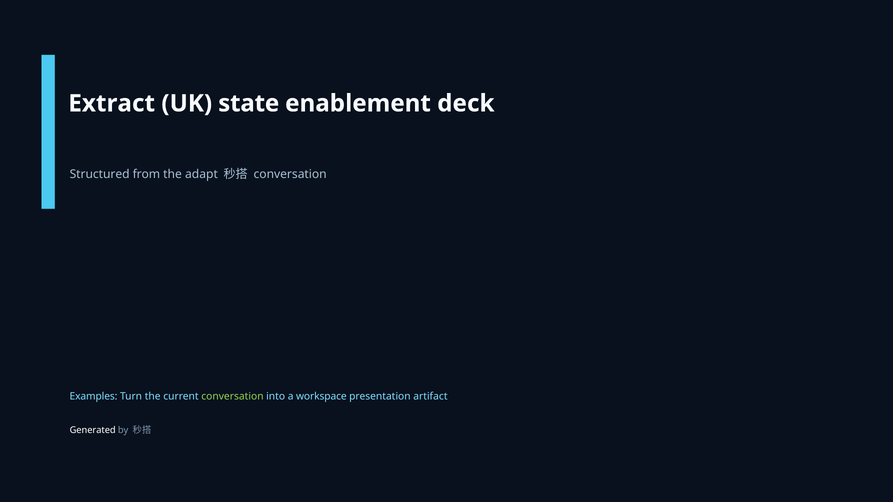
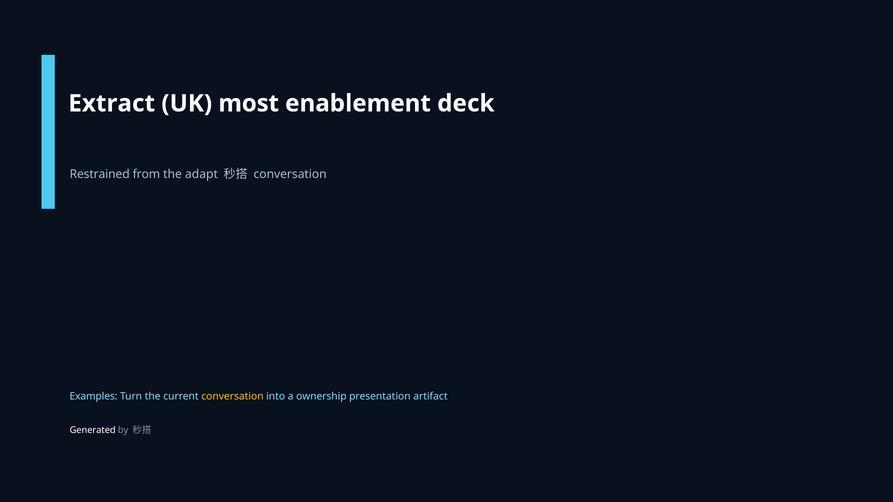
state: state -> most (249, 103)
Structured: Structured -> Restrained (100, 174)
conversation colour: light green -> yellow (232, 397)
workspace: workspace -> ownership (321, 397)
